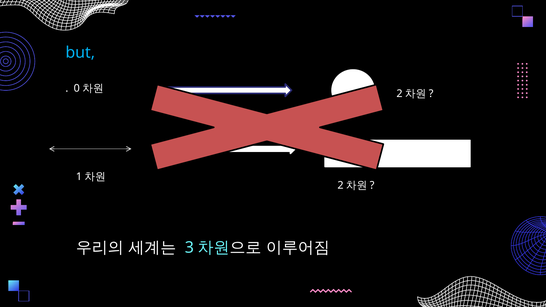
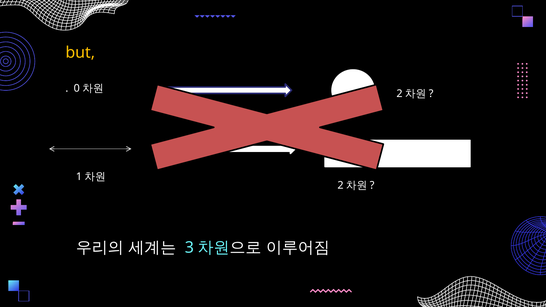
but colour: light blue -> yellow (80, 52)
